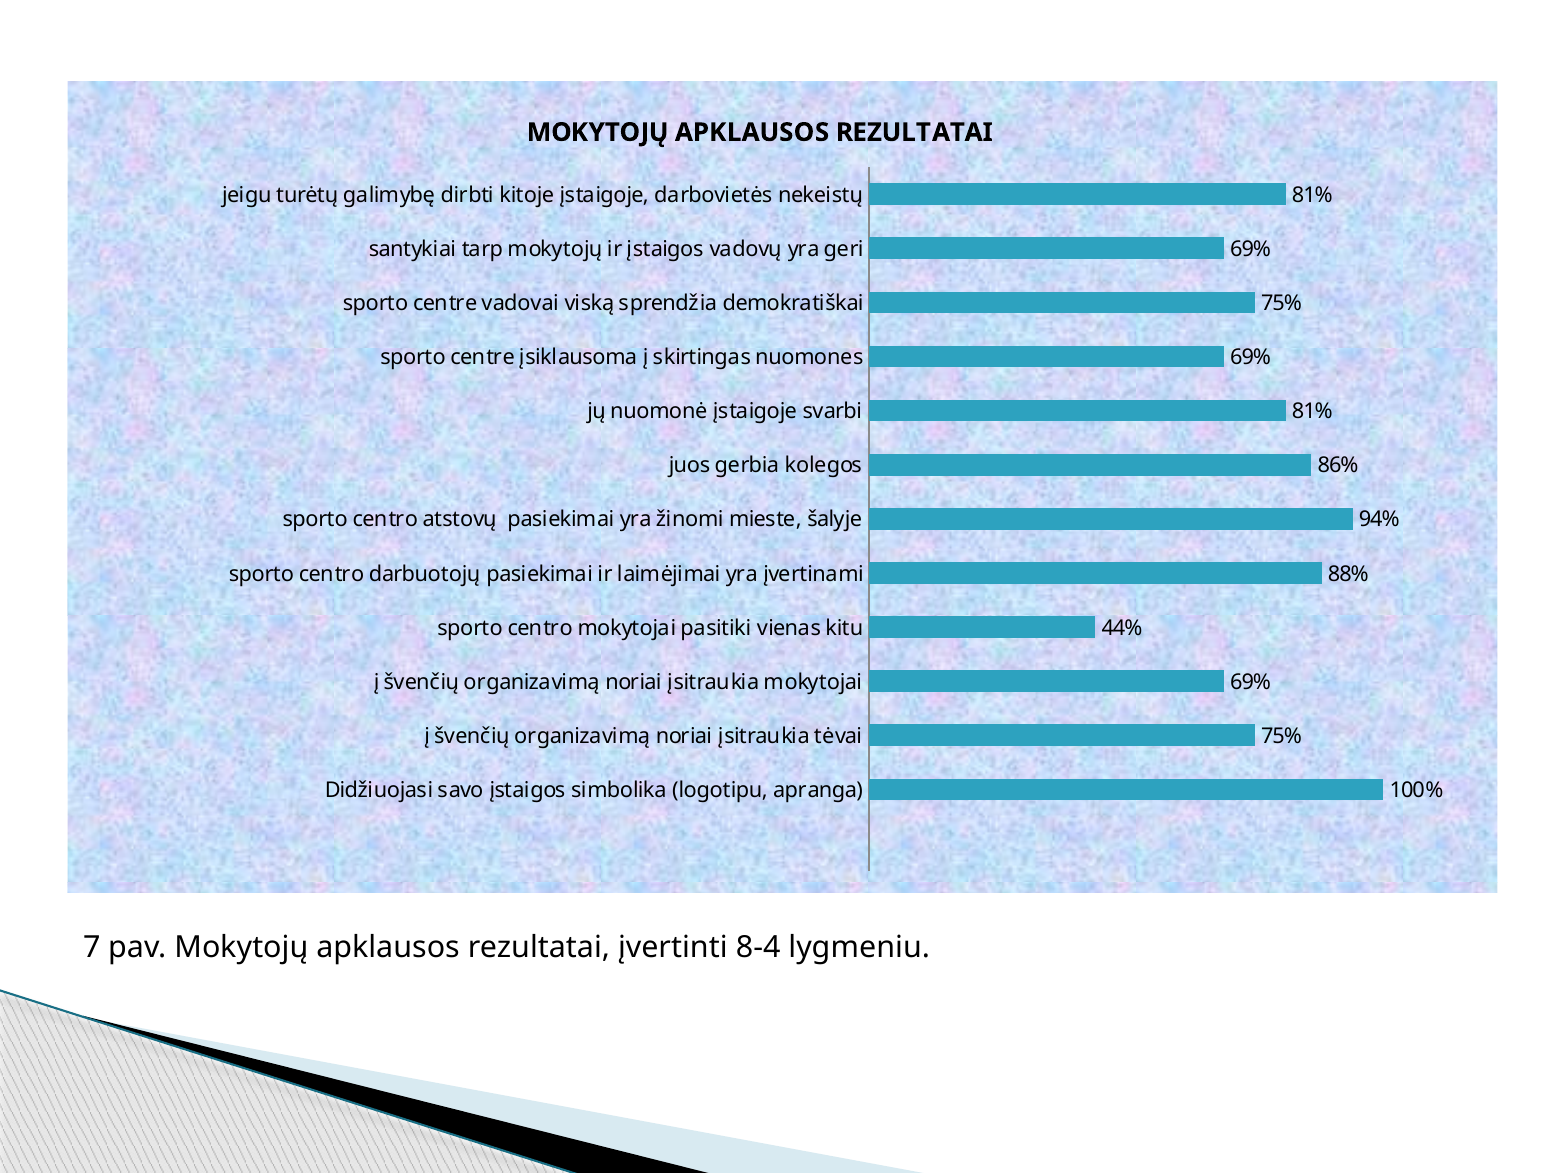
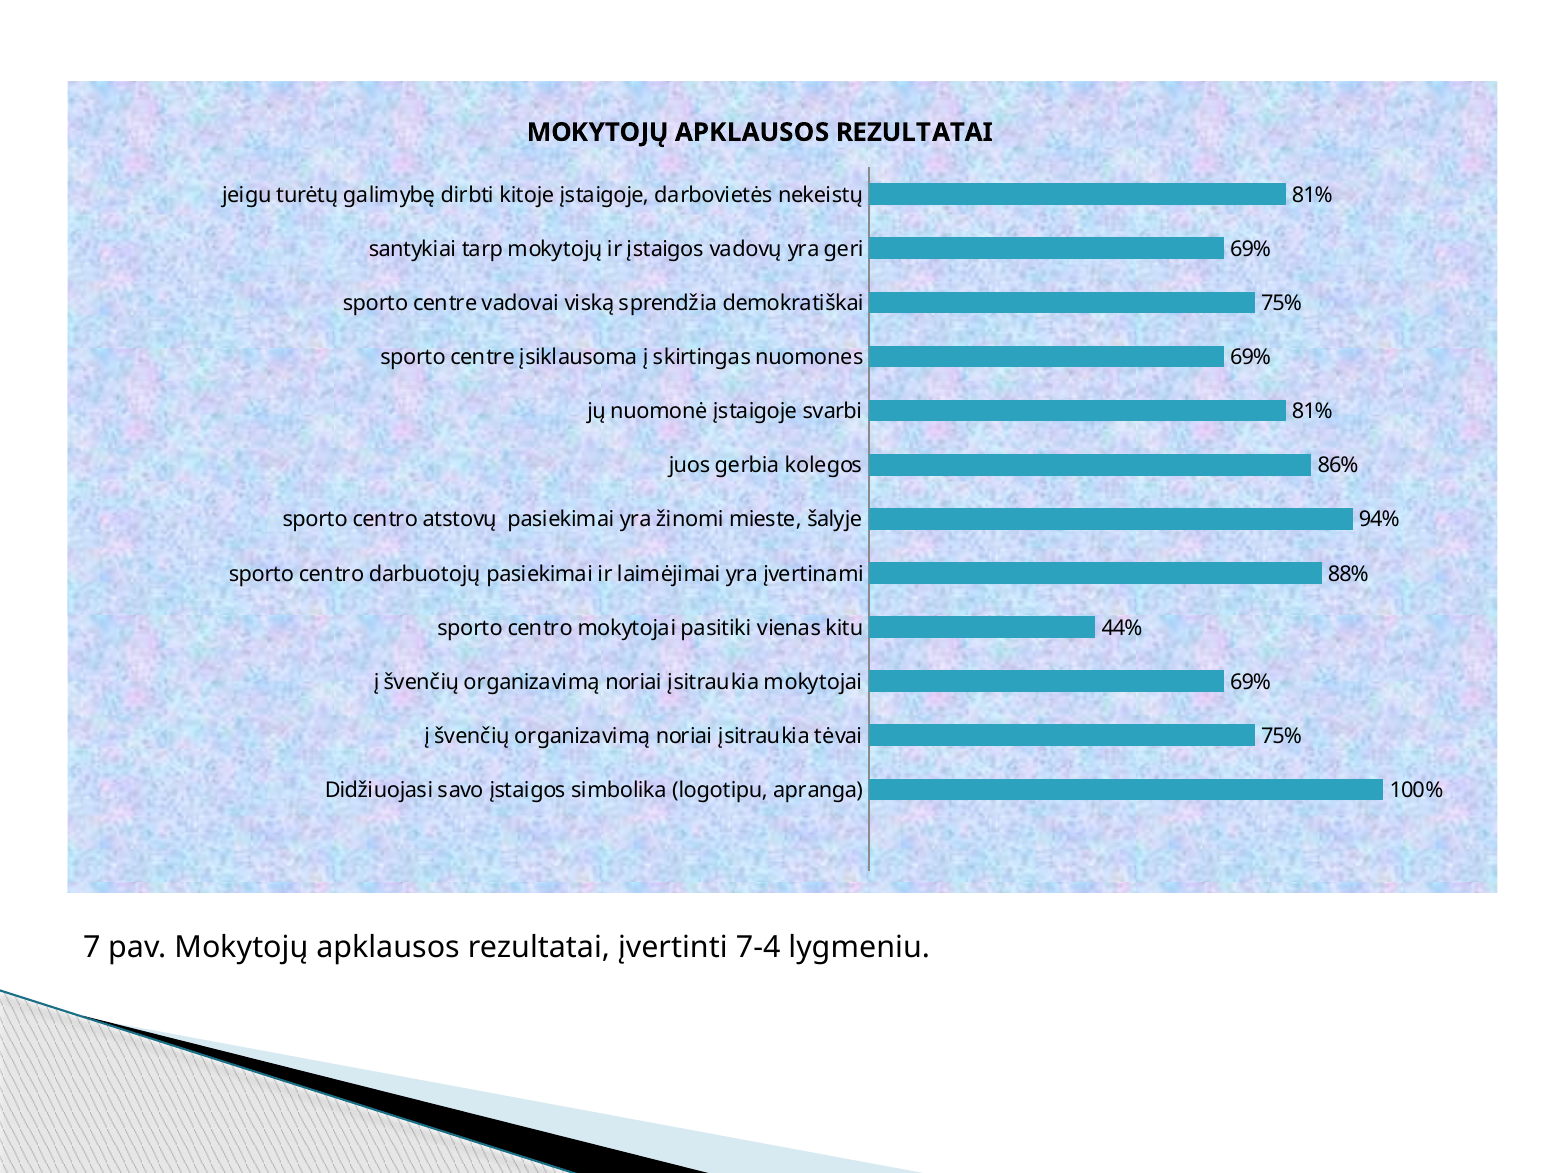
8-4: 8-4 -> 7-4 (758, 948)
